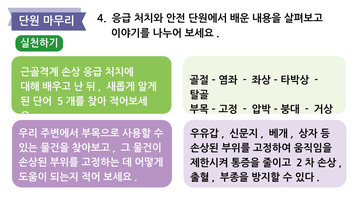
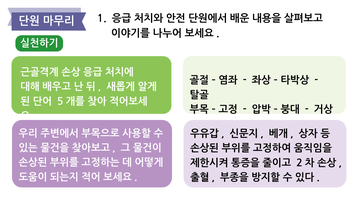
4: 4 -> 1 (102, 18)
